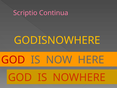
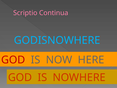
GODISNOWHERE colour: yellow -> light blue (57, 40)
